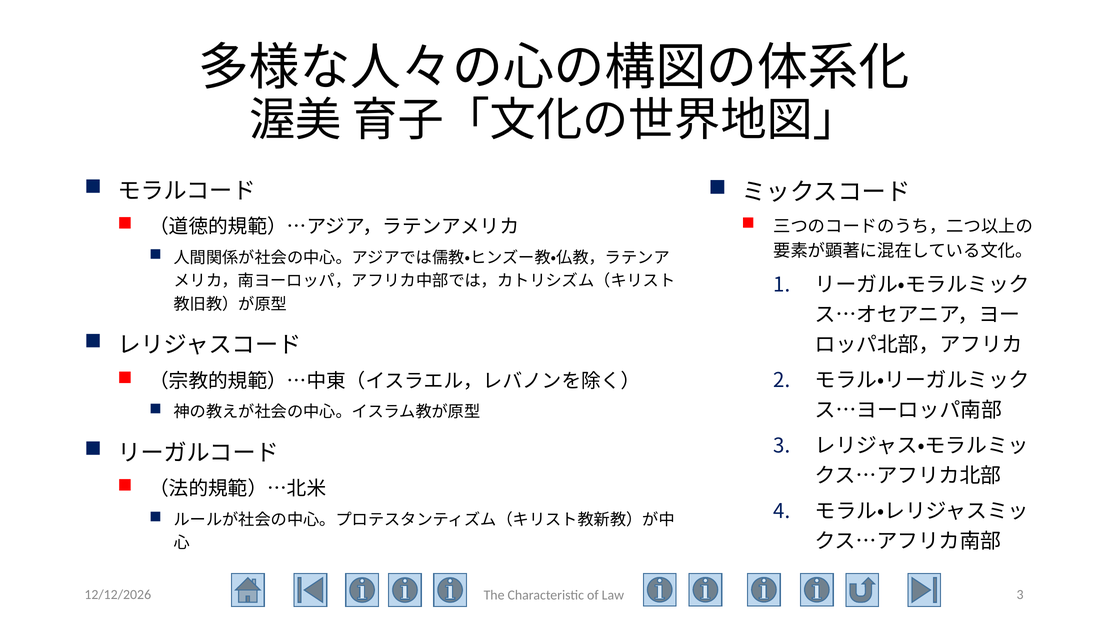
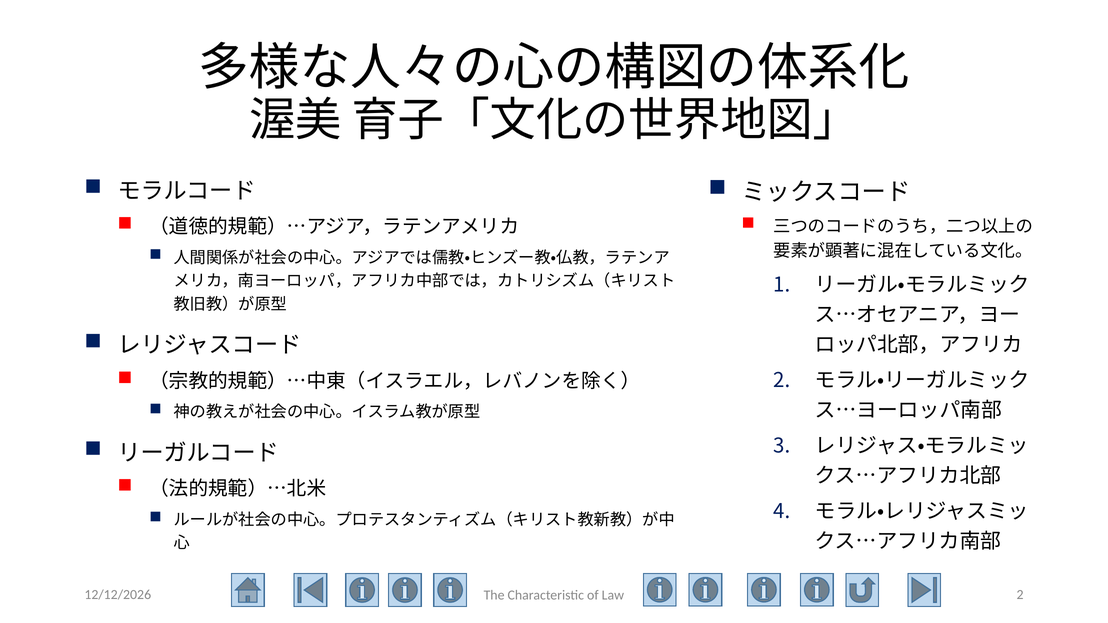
Law 3: 3 -> 2 (1020, 595)
